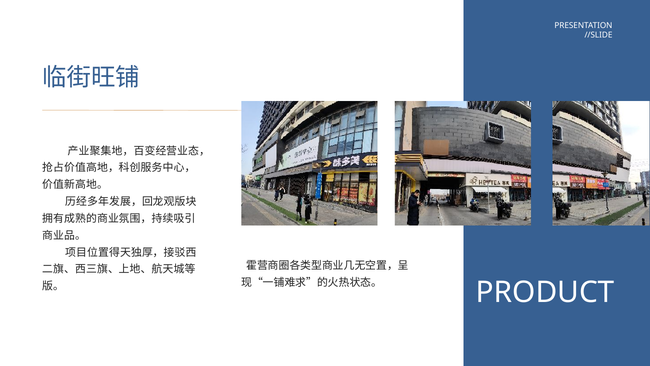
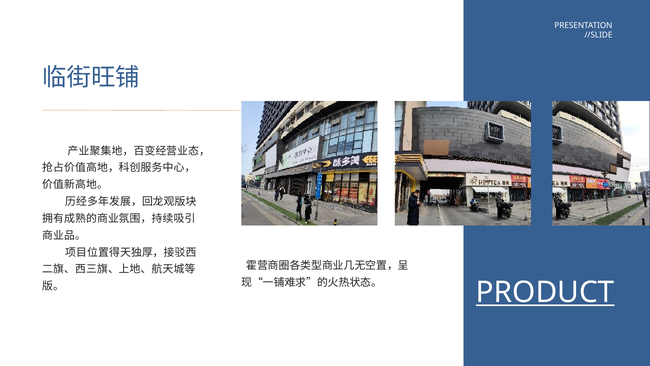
PRODUCT underline: none -> present (545, 292)
